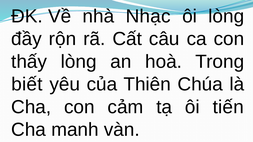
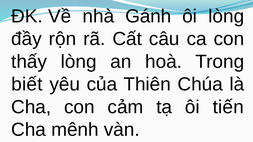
Nhạc: Nhạc -> Gánh (148, 16)
manh: manh -> mênh (75, 130)
